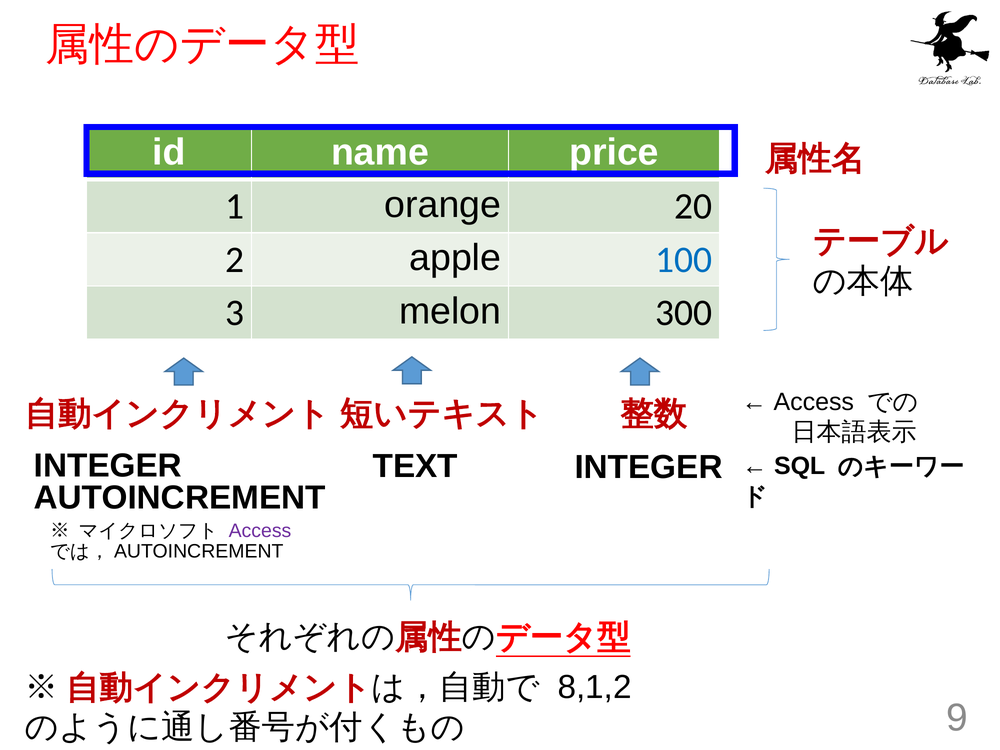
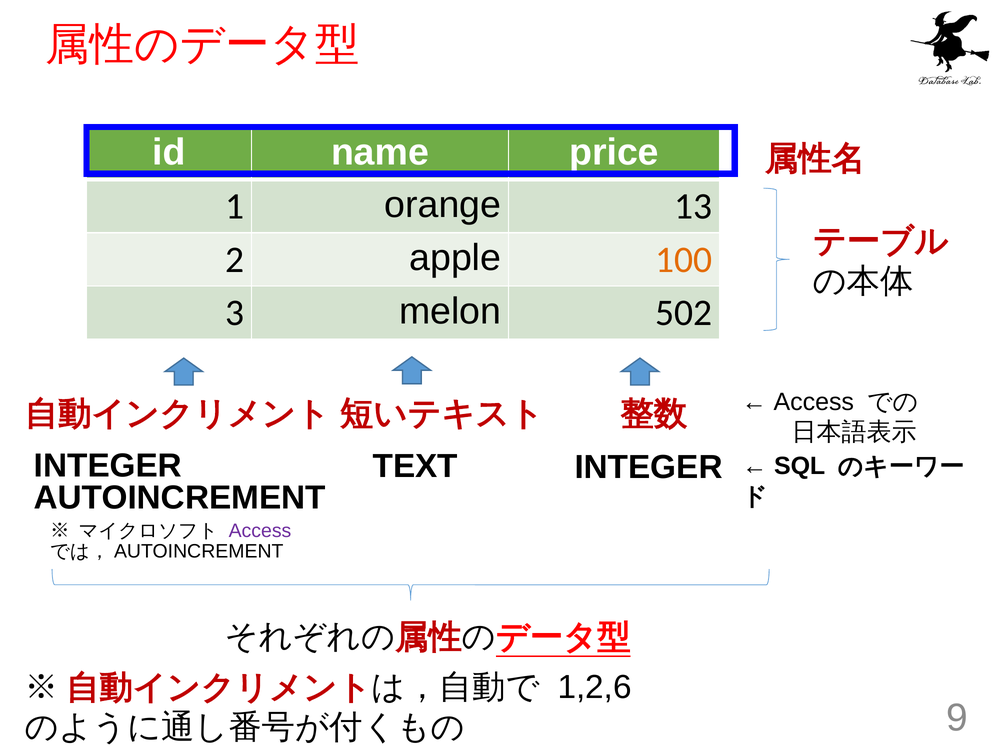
20: 20 -> 13 (693, 207)
100 colour: blue -> orange (684, 260)
300: 300 -> 502 (684, 313)
8,1,2: 8,1,2 -> 1,2,6 (595, 687)
